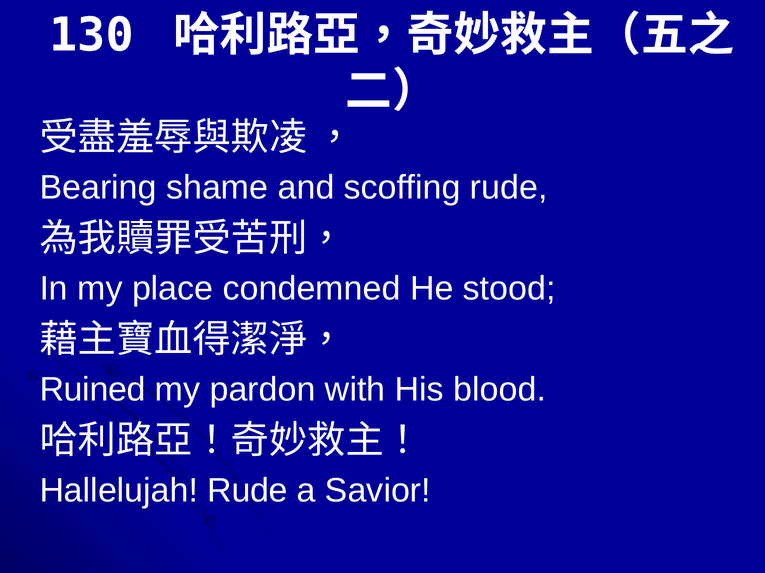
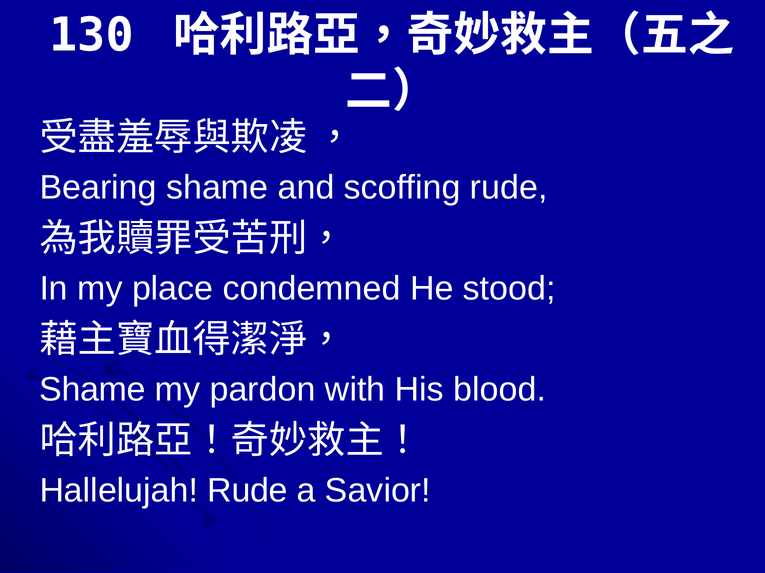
Ruined: Ruined -> Shame (93, 390)
